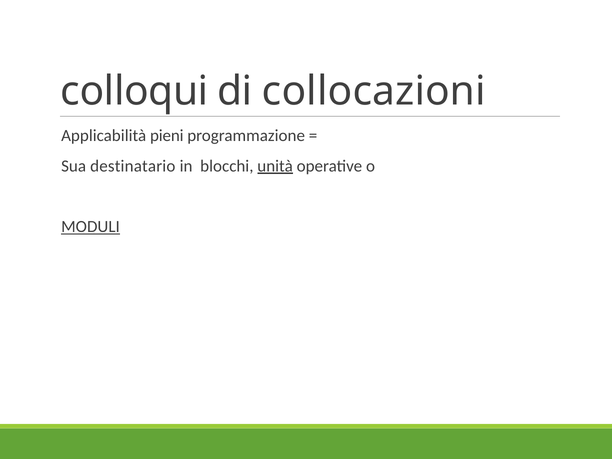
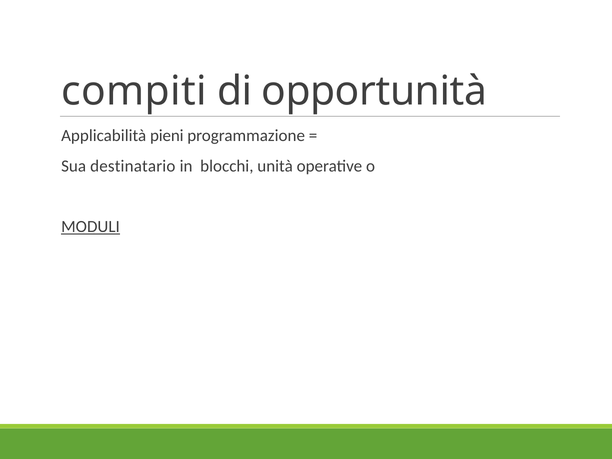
colloqui: colloqui -> compiti (134, 91)
collocazioni: collocazioni -> opportunità (374, 91)
unità underline: present -> none (275, 166)
